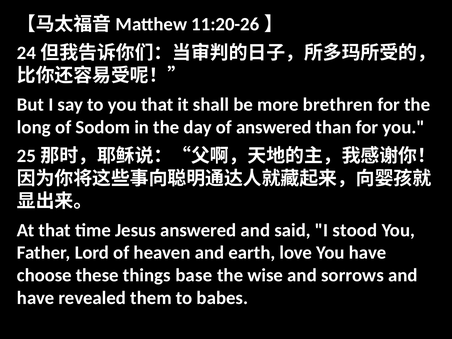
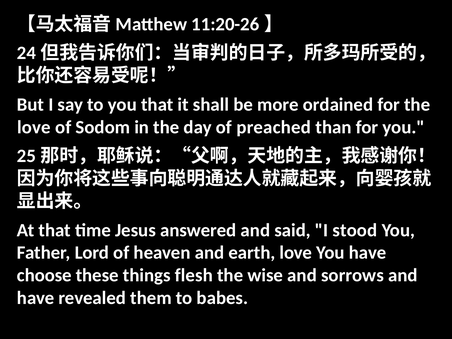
brethren: brethren -> ordained (338, 105)
long: long -> love (34, 127)
of answered: answered -> preached (274, 127)
base: base -> flesh (194, 275)
